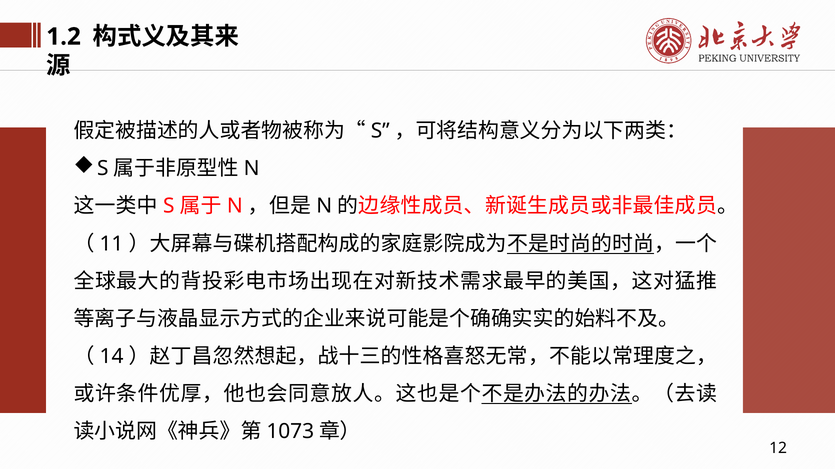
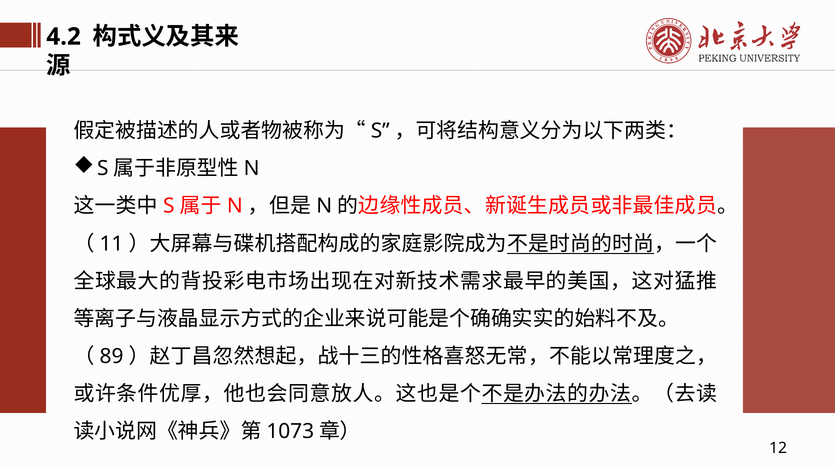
1.2: 1.2 -> 4.2 (64, 37)
14: 14 -> 89 (112, 357)
